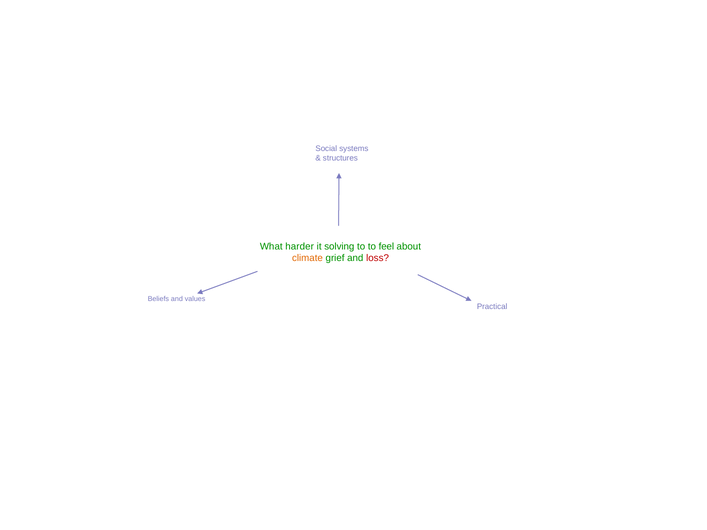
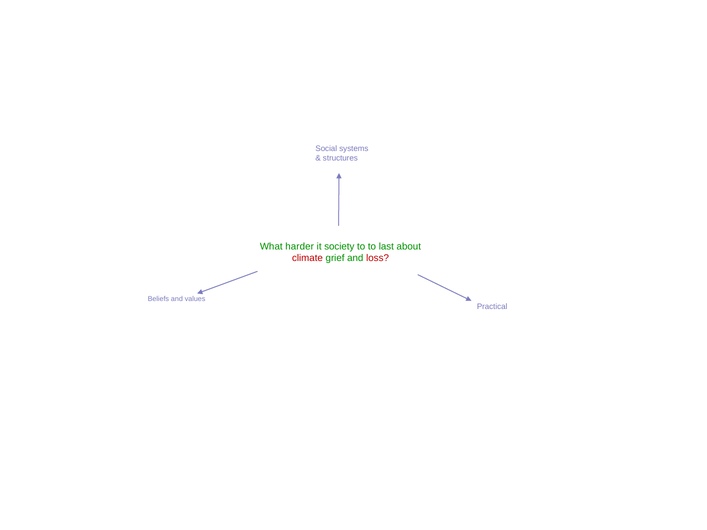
solving: solving -> society (339, 247)
feel: feel -> last (386, 247)
climate colour: orange -> red (307, 258)
